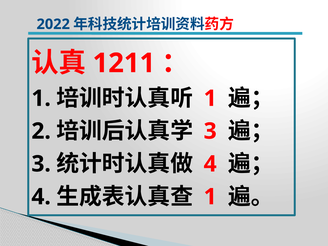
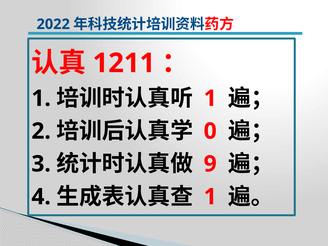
3: 3 -> 0 (210, 131)
4: 4 -> 9 (210, 164)
